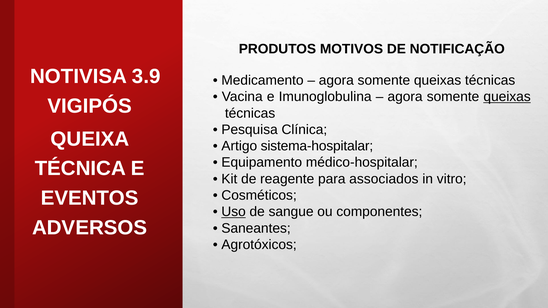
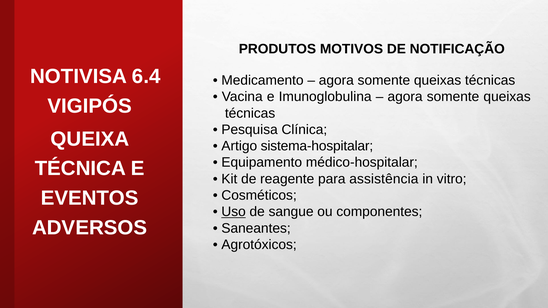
3.9: 3.9 -> 6.4 (146, 76)
queixas underline: present -> none (507, 97)
associados: associados -> assistência (384, 179)
